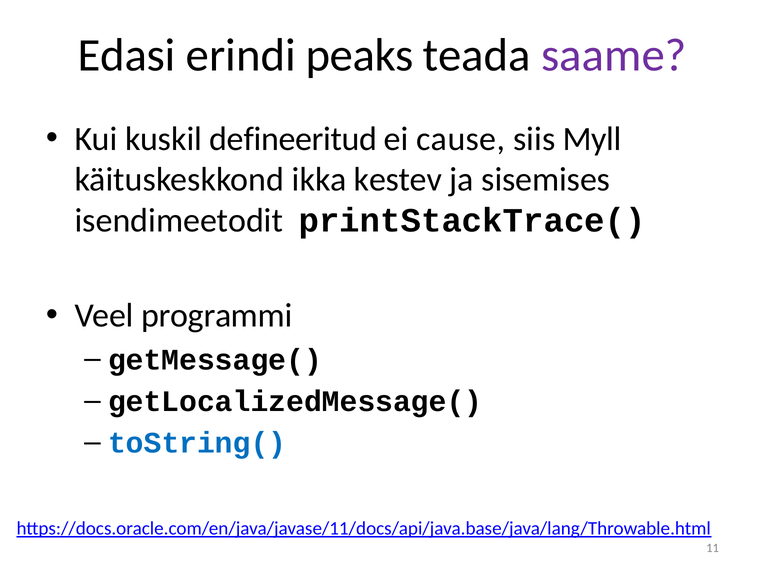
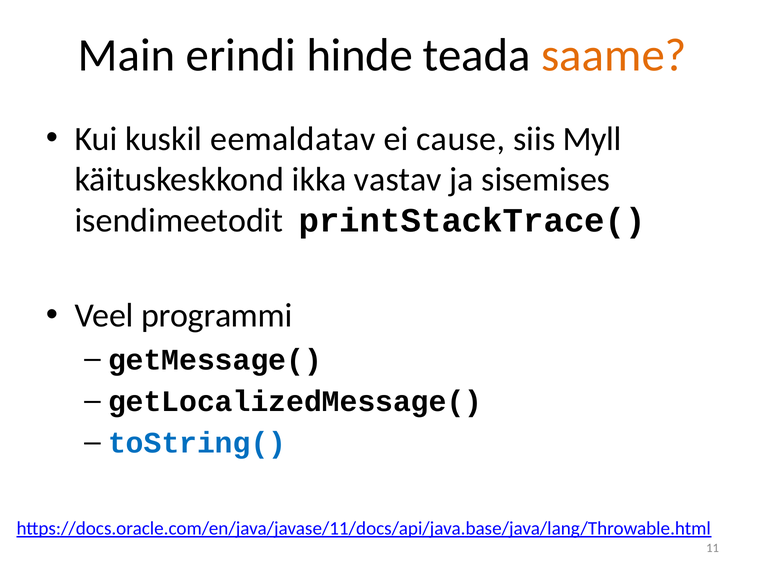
Edasi: Edasi -> Main (126, 55)
peaks: peaks -> hinde (360, 55)
saame colour: purple -> orange (614, 55)
defineeritud: defineeritud -> eemaldatav (293, 139)
kestev: kestev -> vastav (398, 180)
